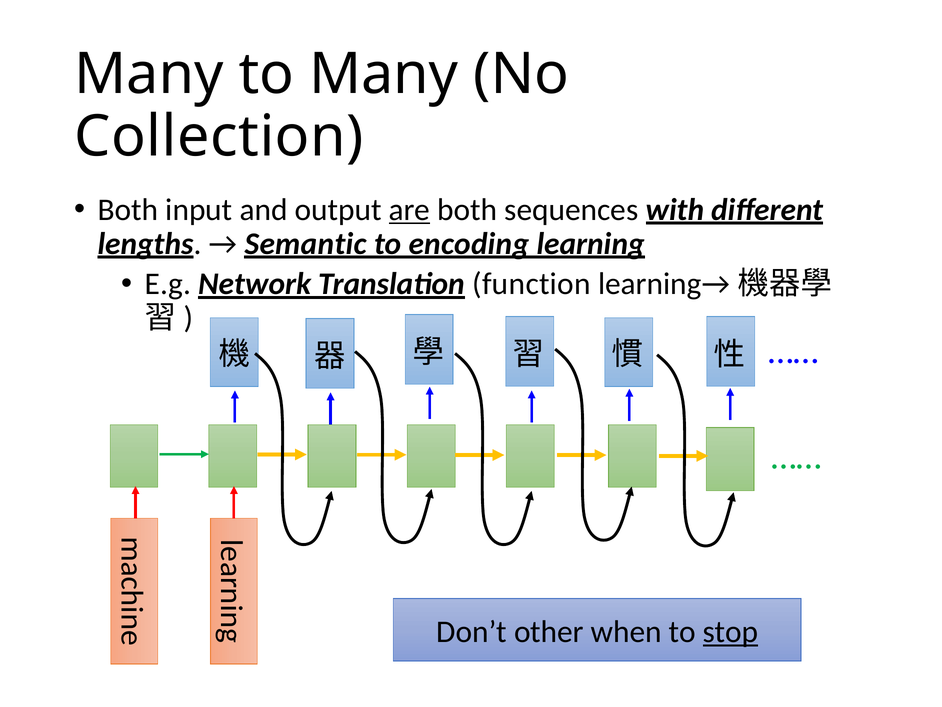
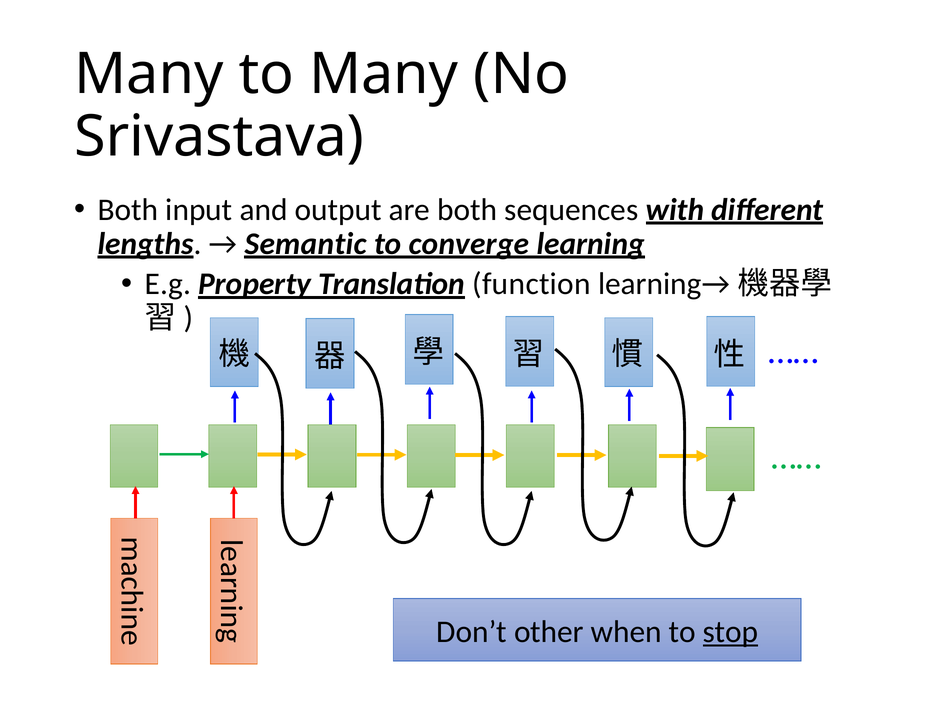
Collection: Collection -> Srivastava (219, 137)
are underline: present -> none (409, 210)
encoding: encoding -> converge (469, 243)
Network: Network -> Property (255, 284)
